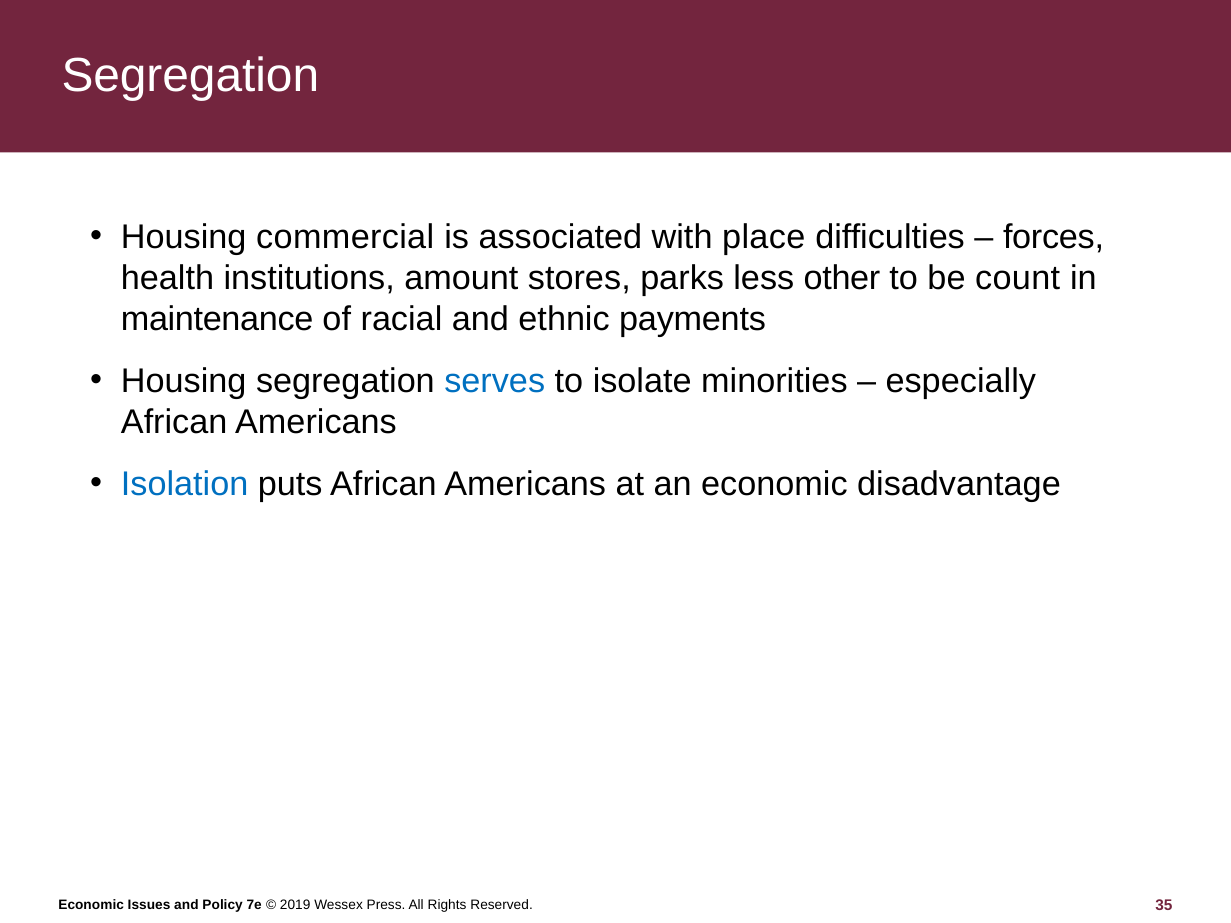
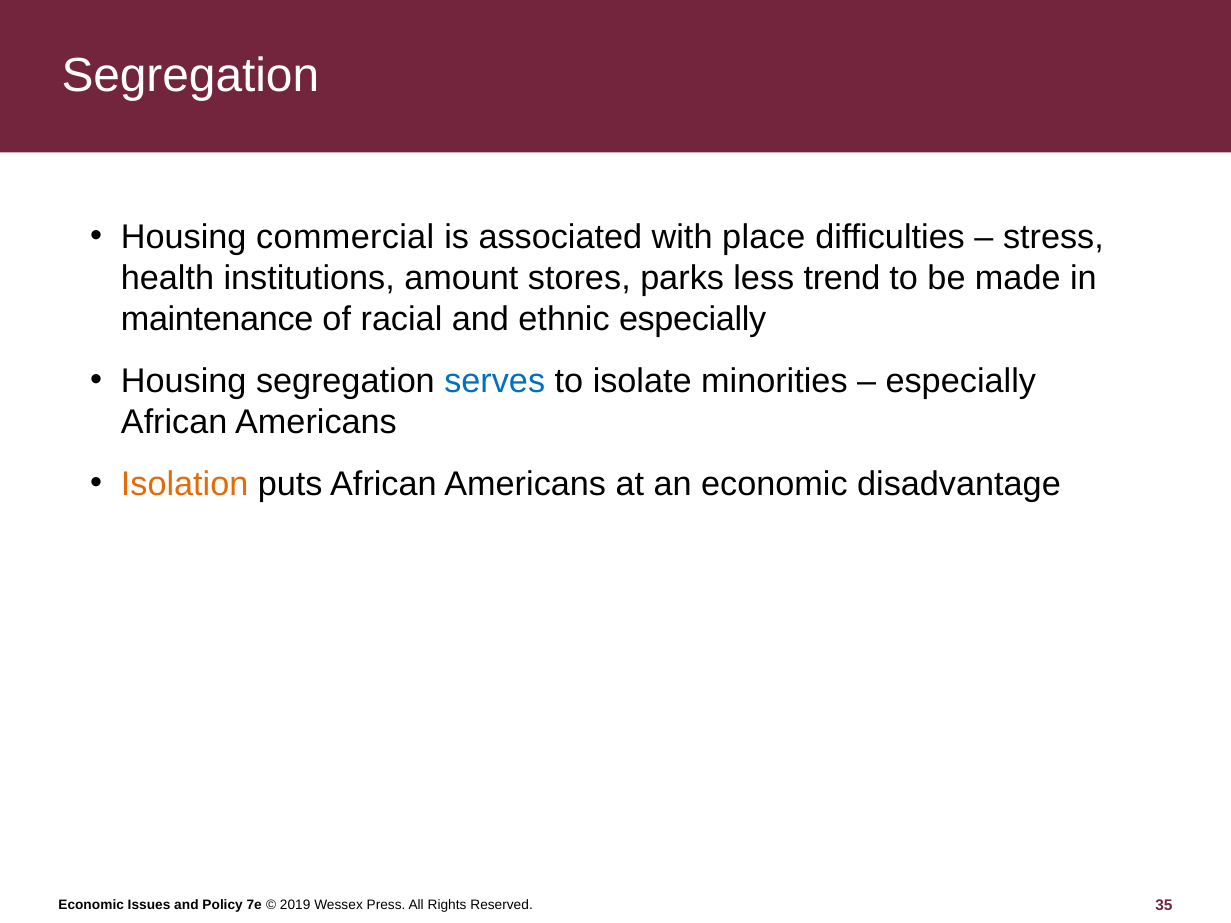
forces: forces -> stress (1053, 237)
other: other -> trend (842, 279)
count: count -> made (1018, 279)
ethnic payments: payments -> especially (693, 320)
Isolation colour: blue -> orange (185, 484)
